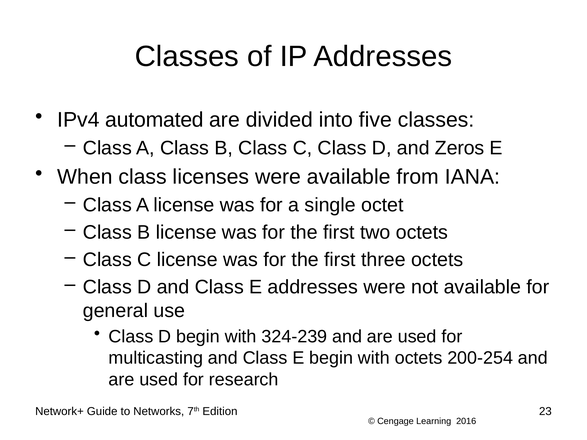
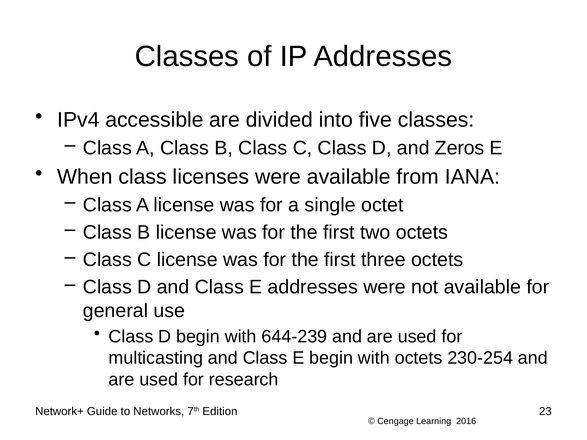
automated: automated -> accessible (154, 120)
324-239: 324-239 -> 644-239 (294, 337)
200-254: 200-254 -> 230-254 (480, 358)
